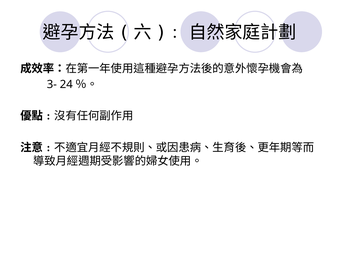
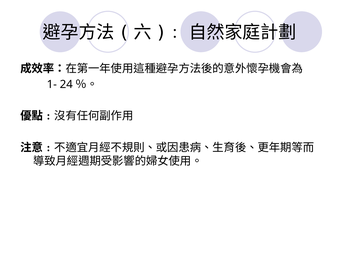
3-: 3- -> 1- (52, 84)
